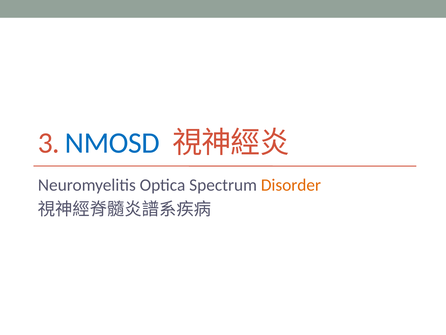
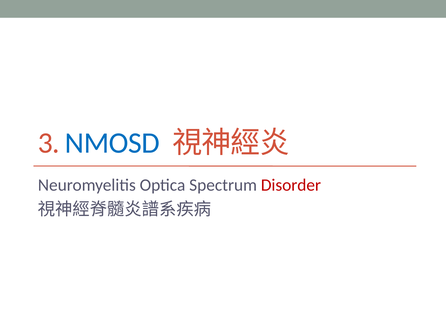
Disorder colour: orange -> red (291, 185)
